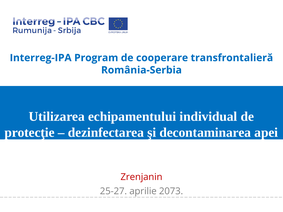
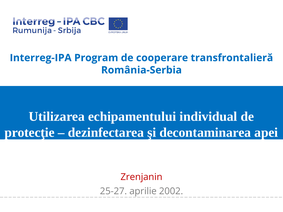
2073: 2073 -> 2002 (171, 191)
